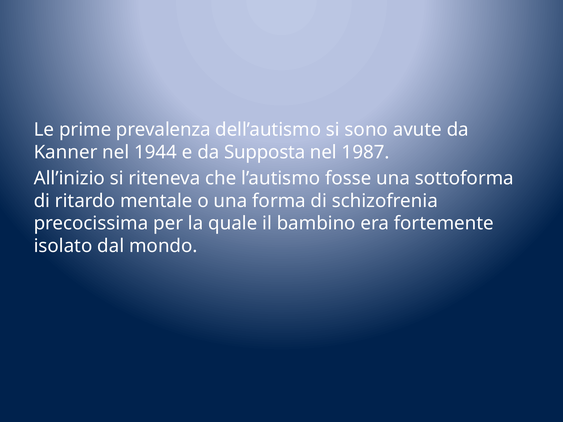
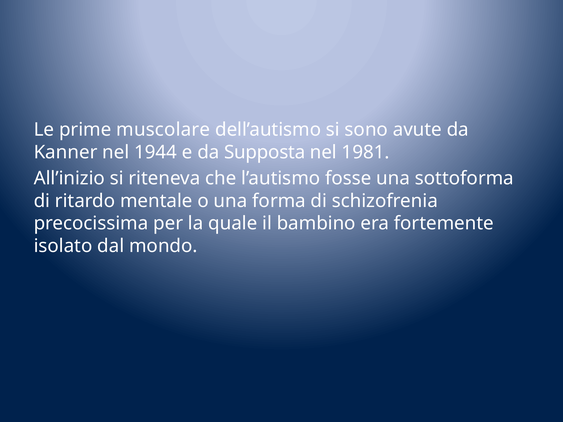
prevalenza: prevalenza -> muscolare (163, 130)
1987: 1987 -> 1981 (366, 152)
